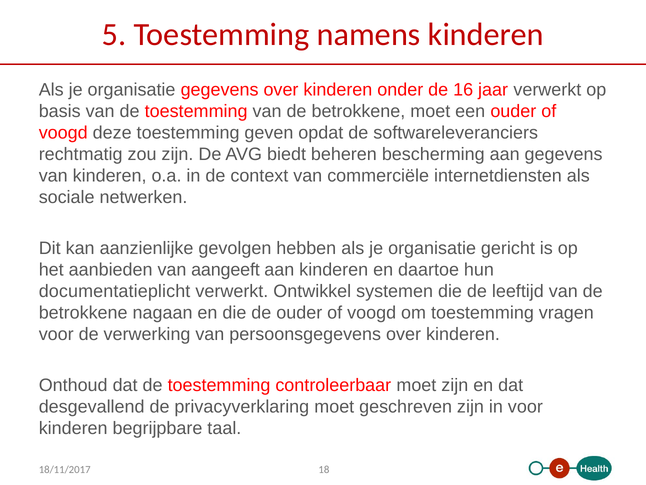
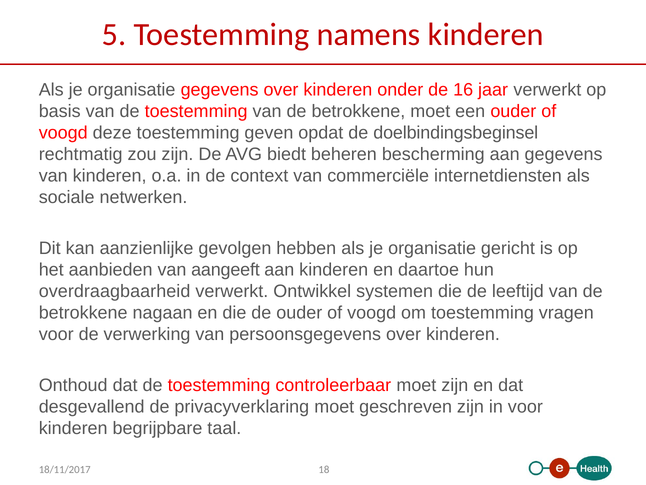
softwareleveranciers: softwareleveranciers -> doelbindingsbeginsel (456, 133)
documentatieplicht: documentatieplicht -> overdraagbaarheid (115, 291)
